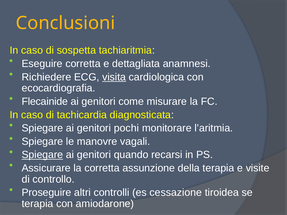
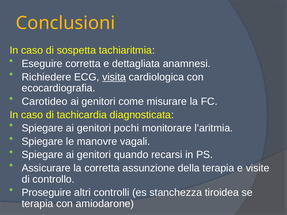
Flecainide: Flecainide -> Carotideo (45, 102)
Spiegare underline: present -> none (42, 155)
cessazione: cessazione -> stanchezza (176, 193)
